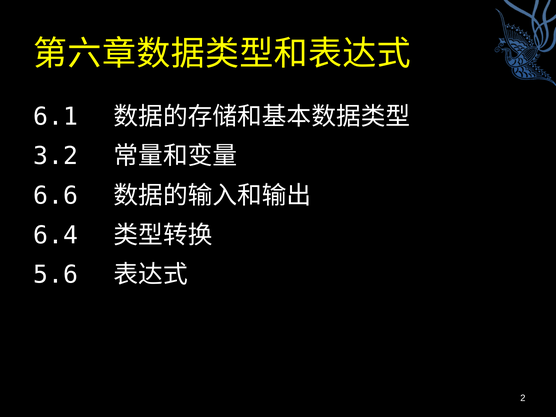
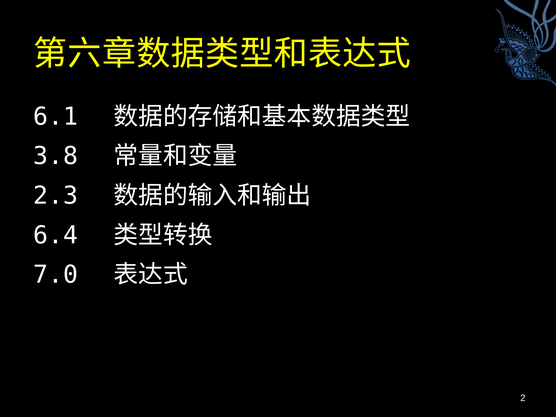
3.2: 3.2 -> 3.8 (56, 156)
6.6: 6.6 -> 2.3 (56, 196)
5.6: 5.6 -> 7.0 (56, 275)
